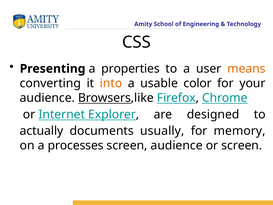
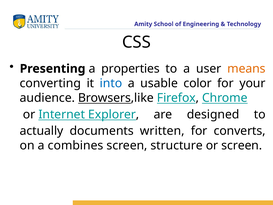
into colour: orange -> blue (111, 83)
usually: usually -> written (162, 131)
memory: memory -> converts (240, 131)
processes: processes -> combines (76, 145)
screen audience: audience -> structure (177, 145)
